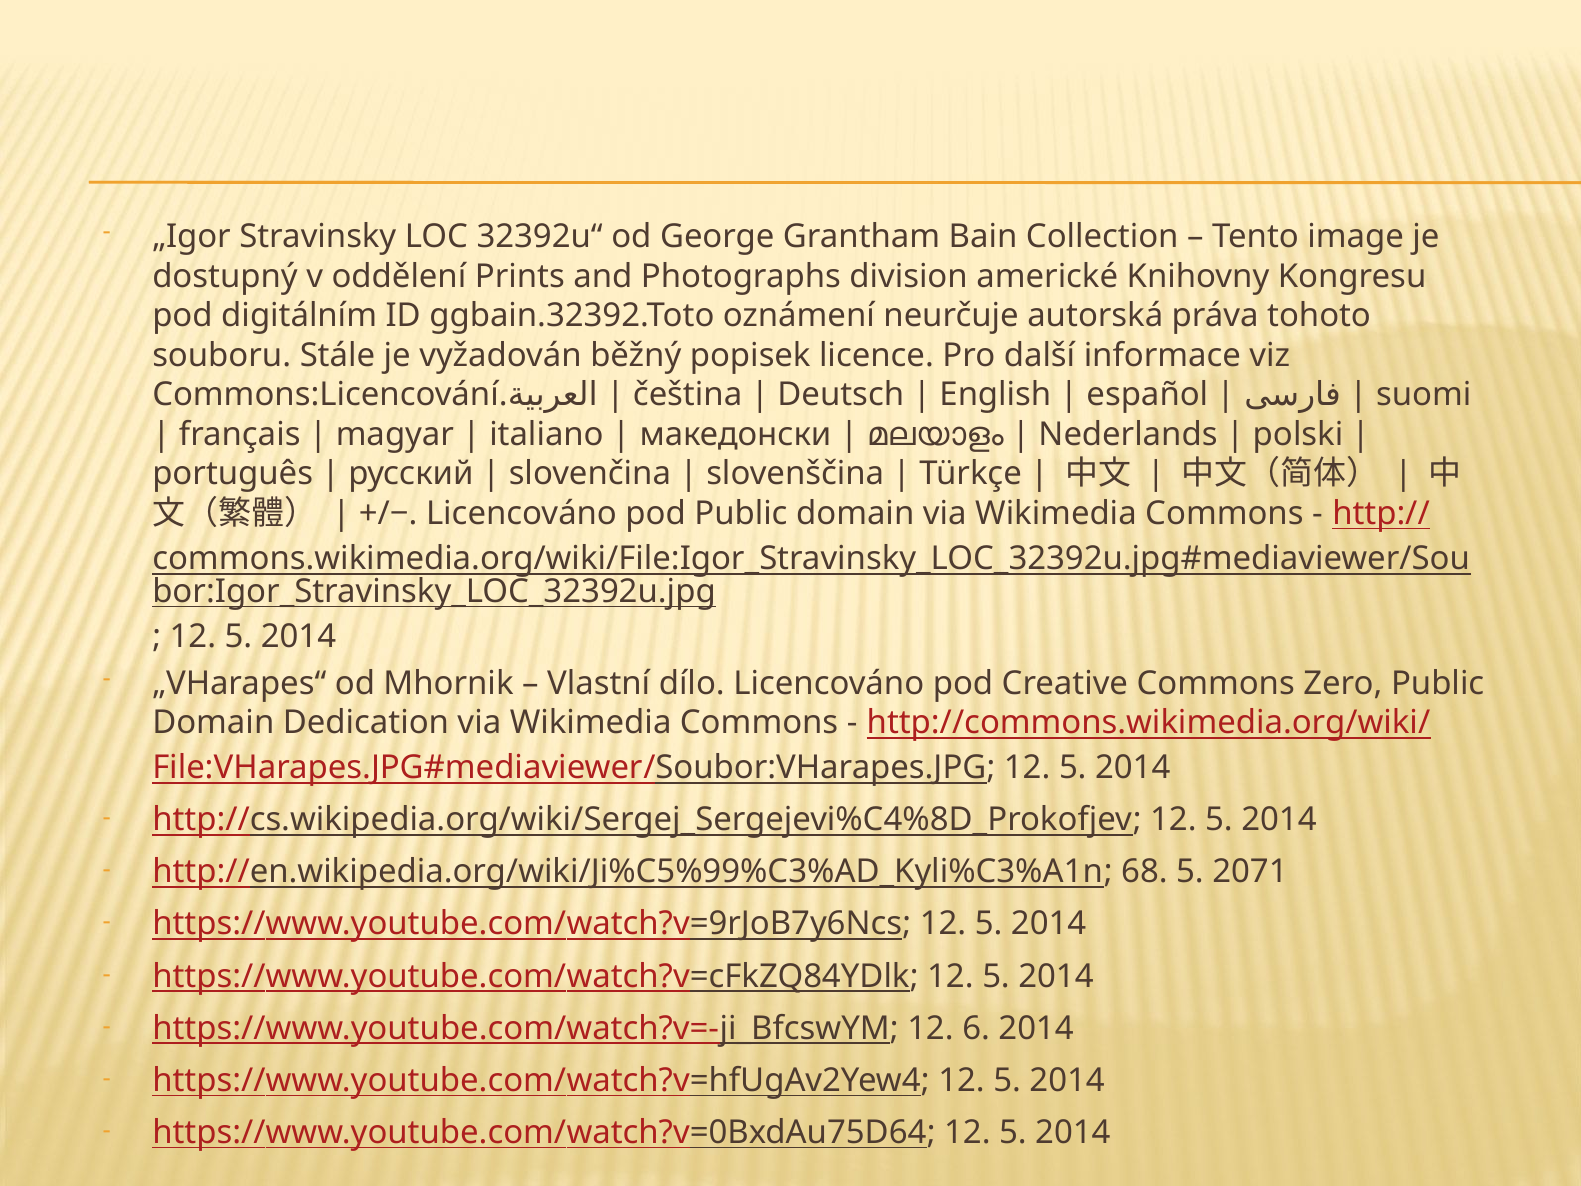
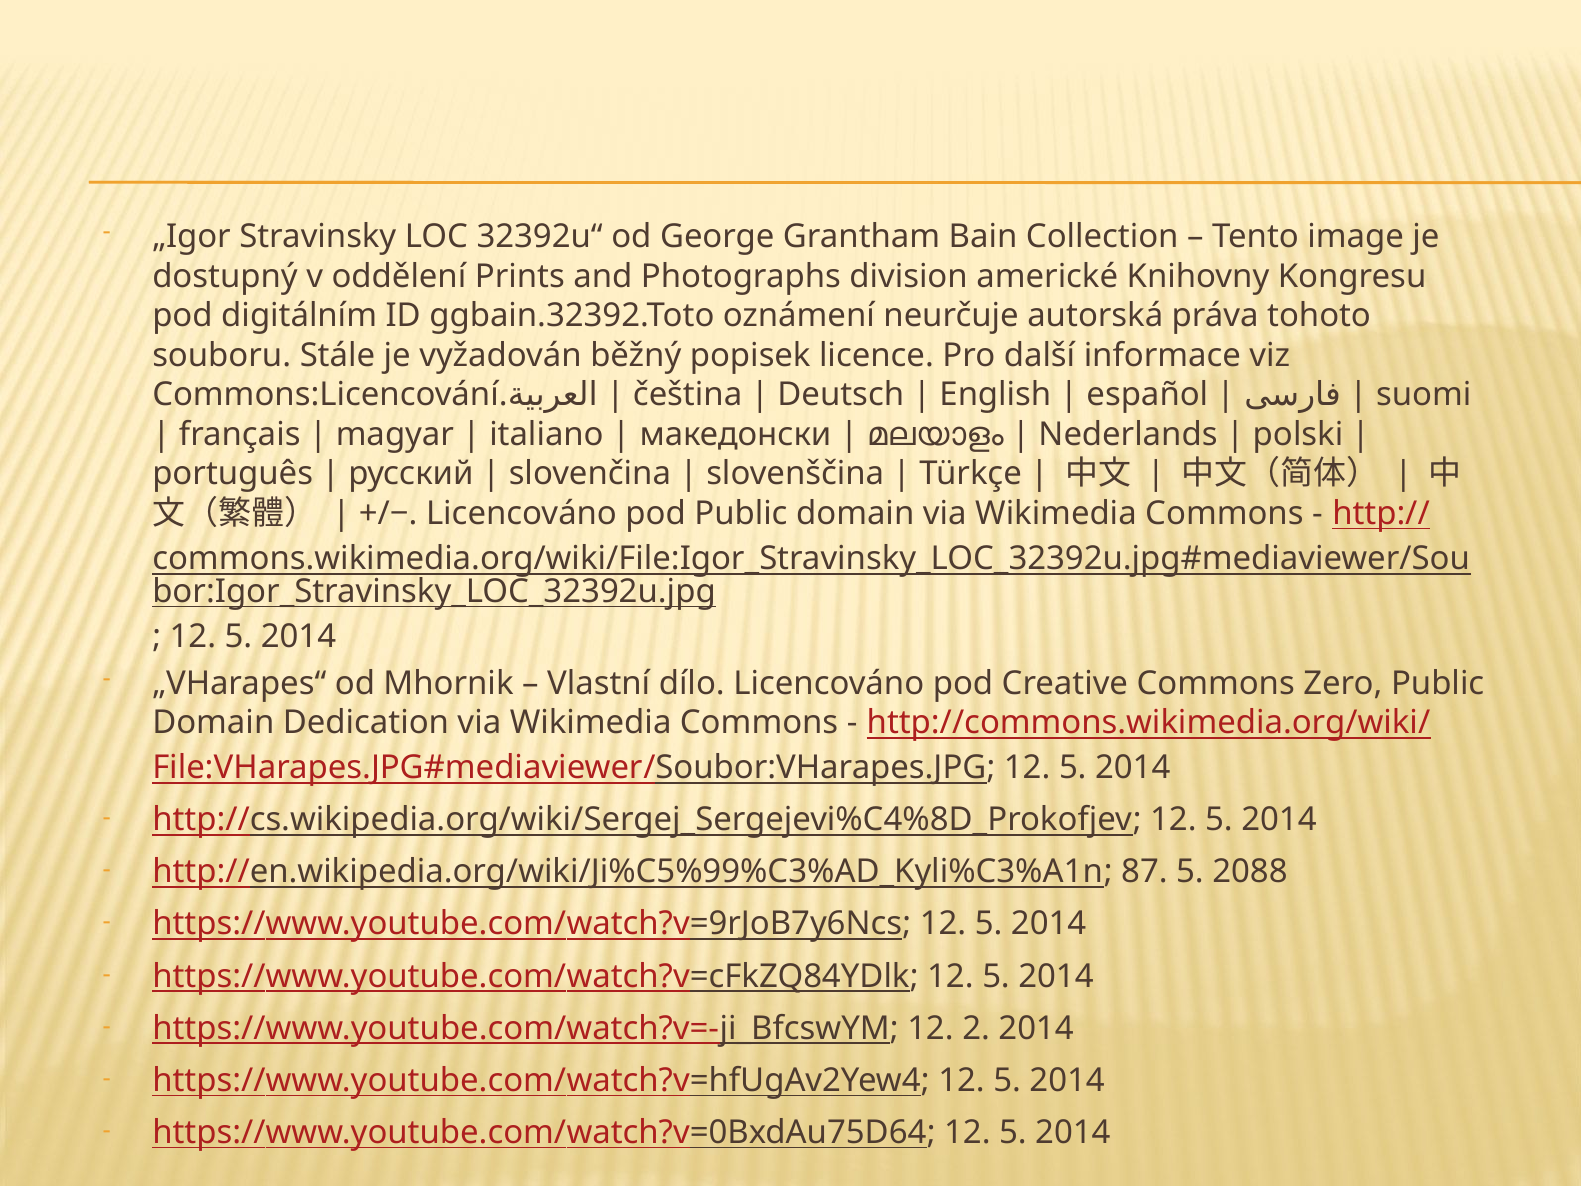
68: 68 -> 87 (1144, 872)
2071: 2071 -> 2088 (1250, 872)
6: 6 -> 2 (976, 1028)
